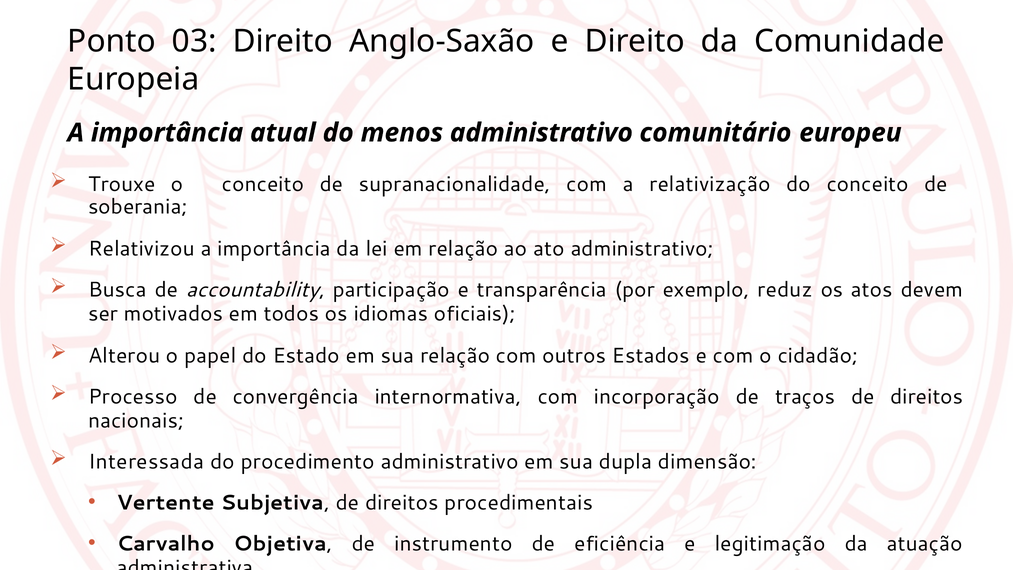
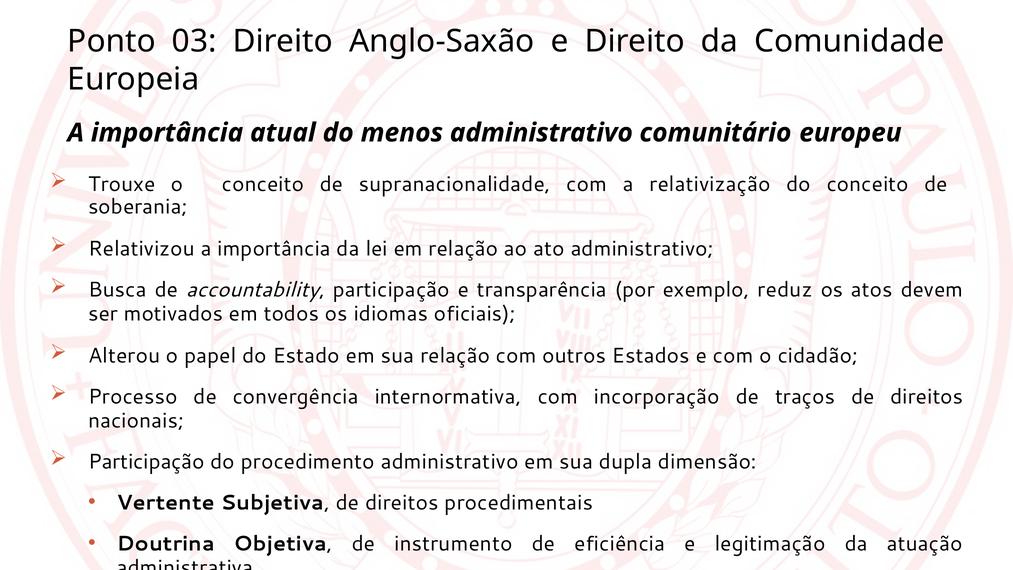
Interessada: Interessada -> Participação (146, 462)
Carvalho: Carvalho -> Doutrina (166, 543)
